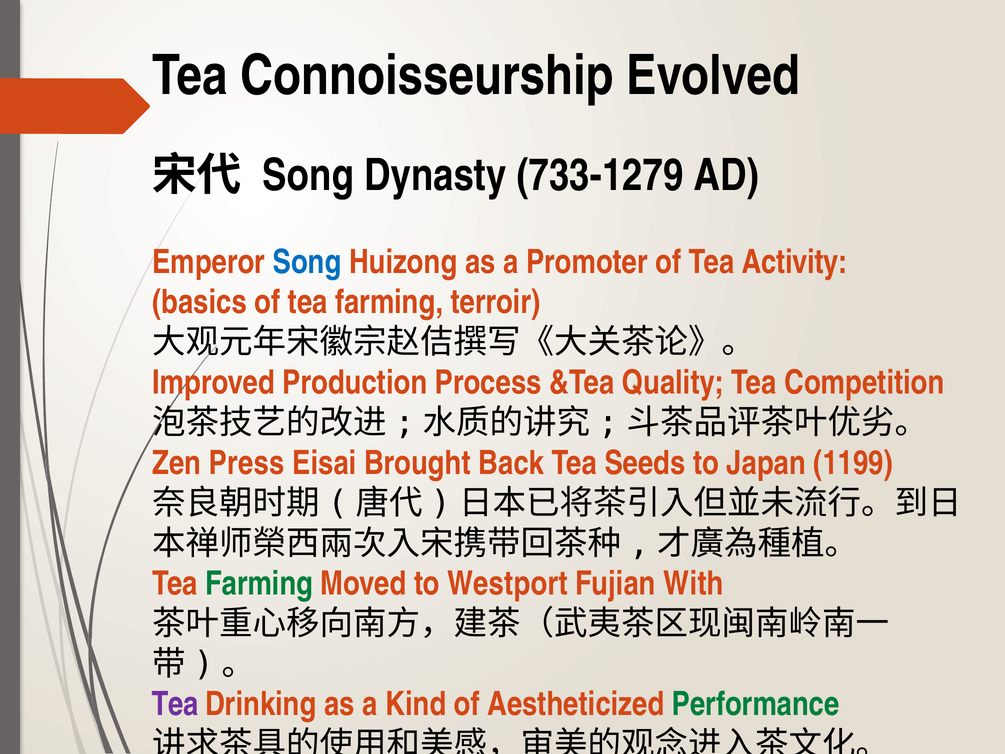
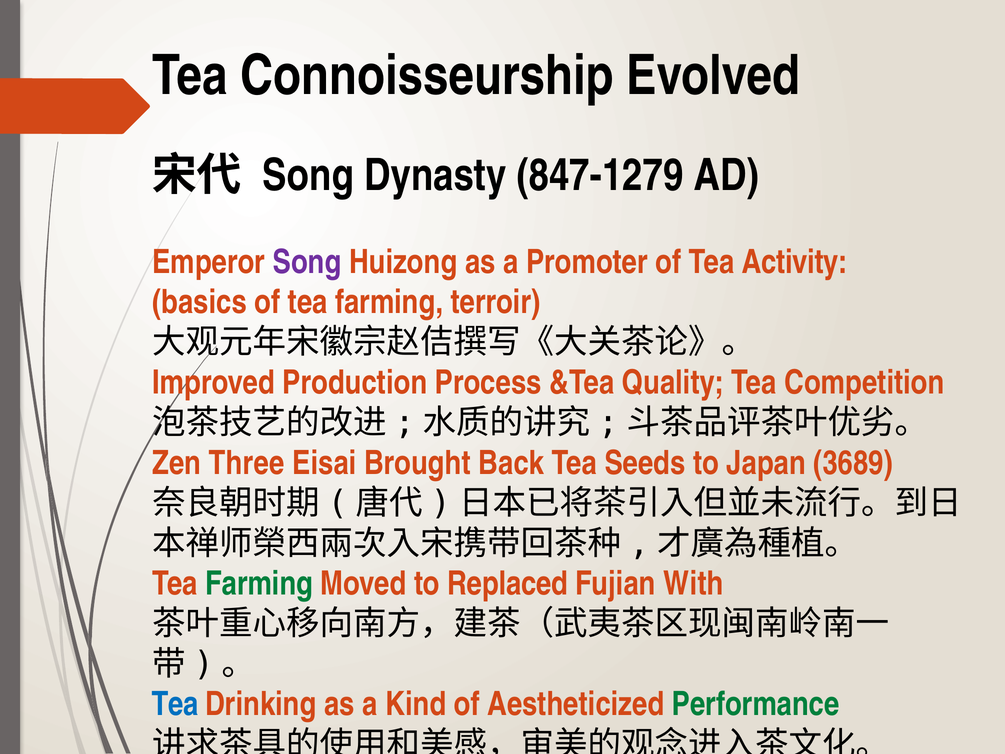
733-1279: 733-1279 -> 847-1279 (600, 176)
Song colour: blue -> purple (307, 262)
Press: Press -> Three (247, 463)
1199: 1199 -> 3689 (853, 463)
Westport: Westport -> Replaced (508, 583)
Tea colour: purple -> blue (175, 704)
